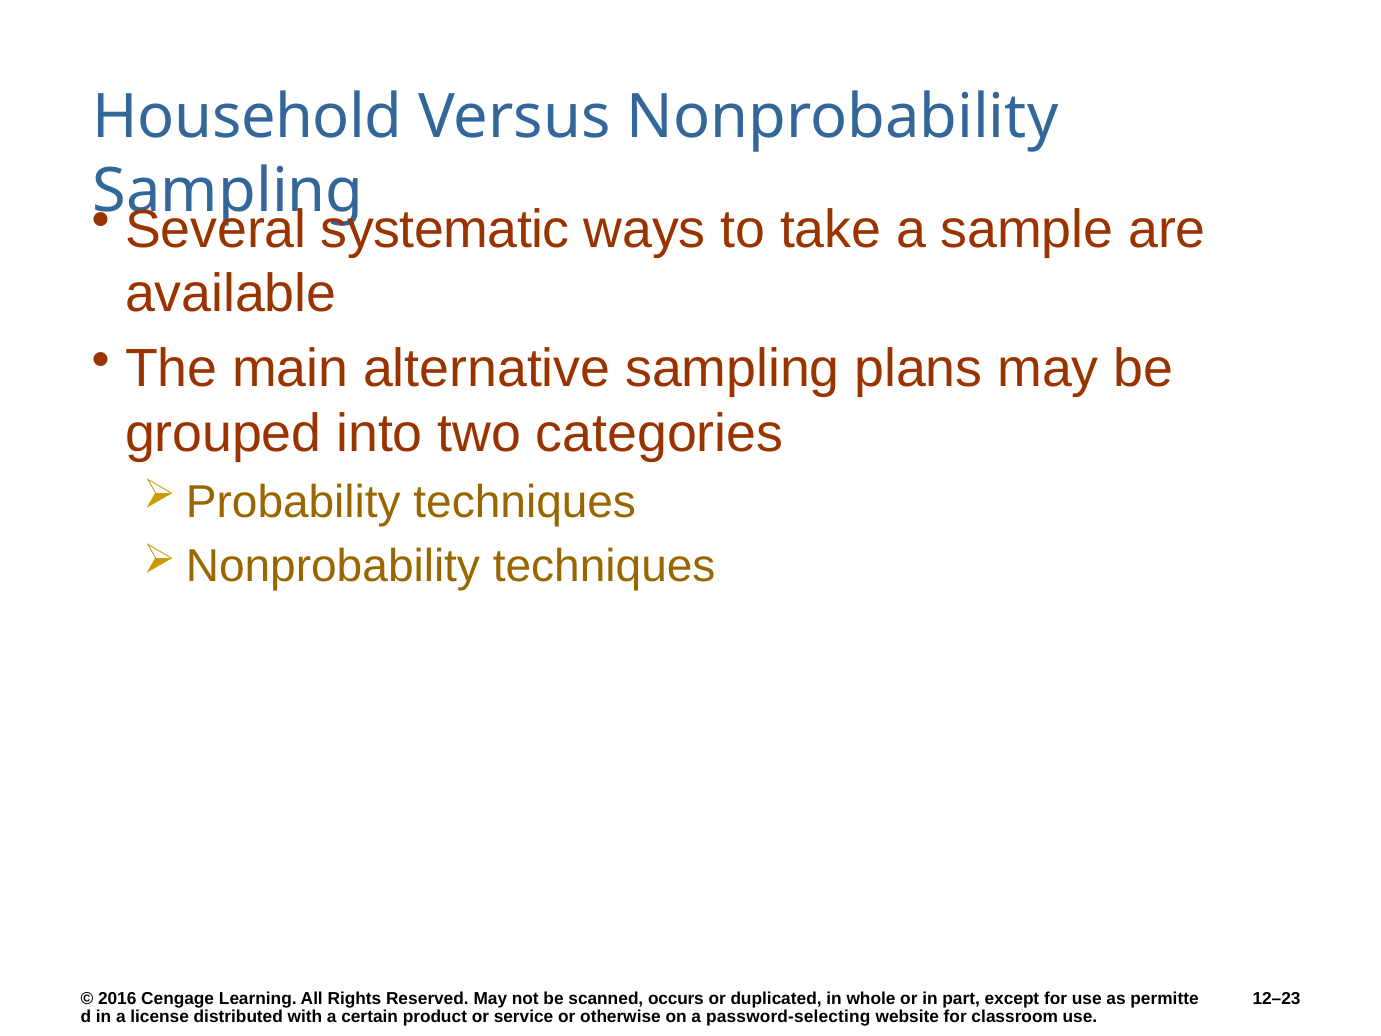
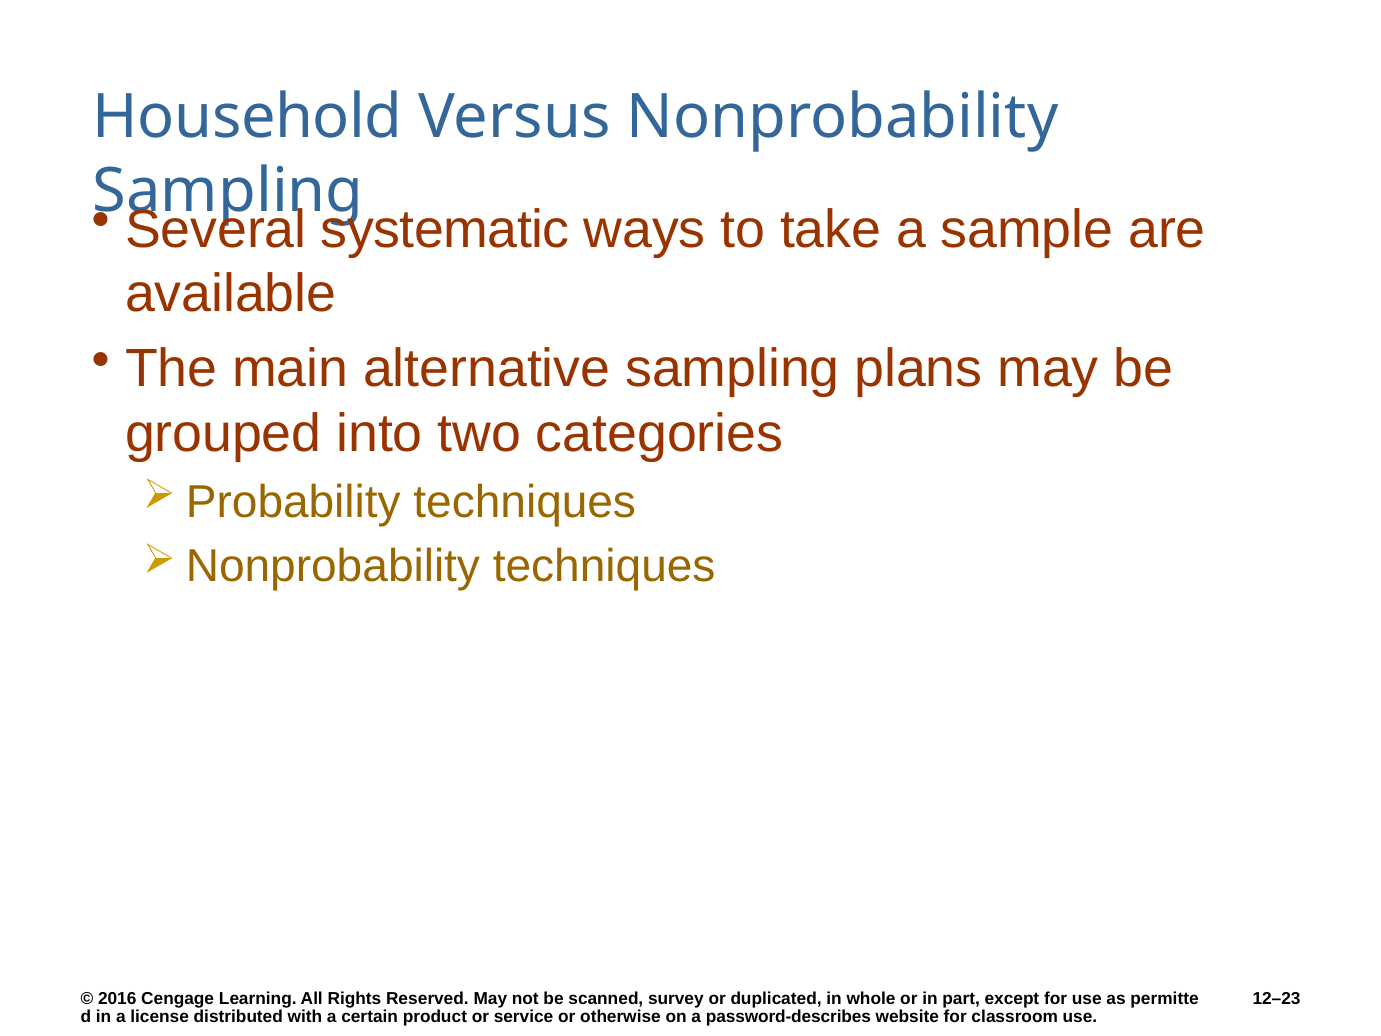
occurs: occurs -> survey (676, 999)
password-selecting: password-selecting -> password-describes (788, 1016)
